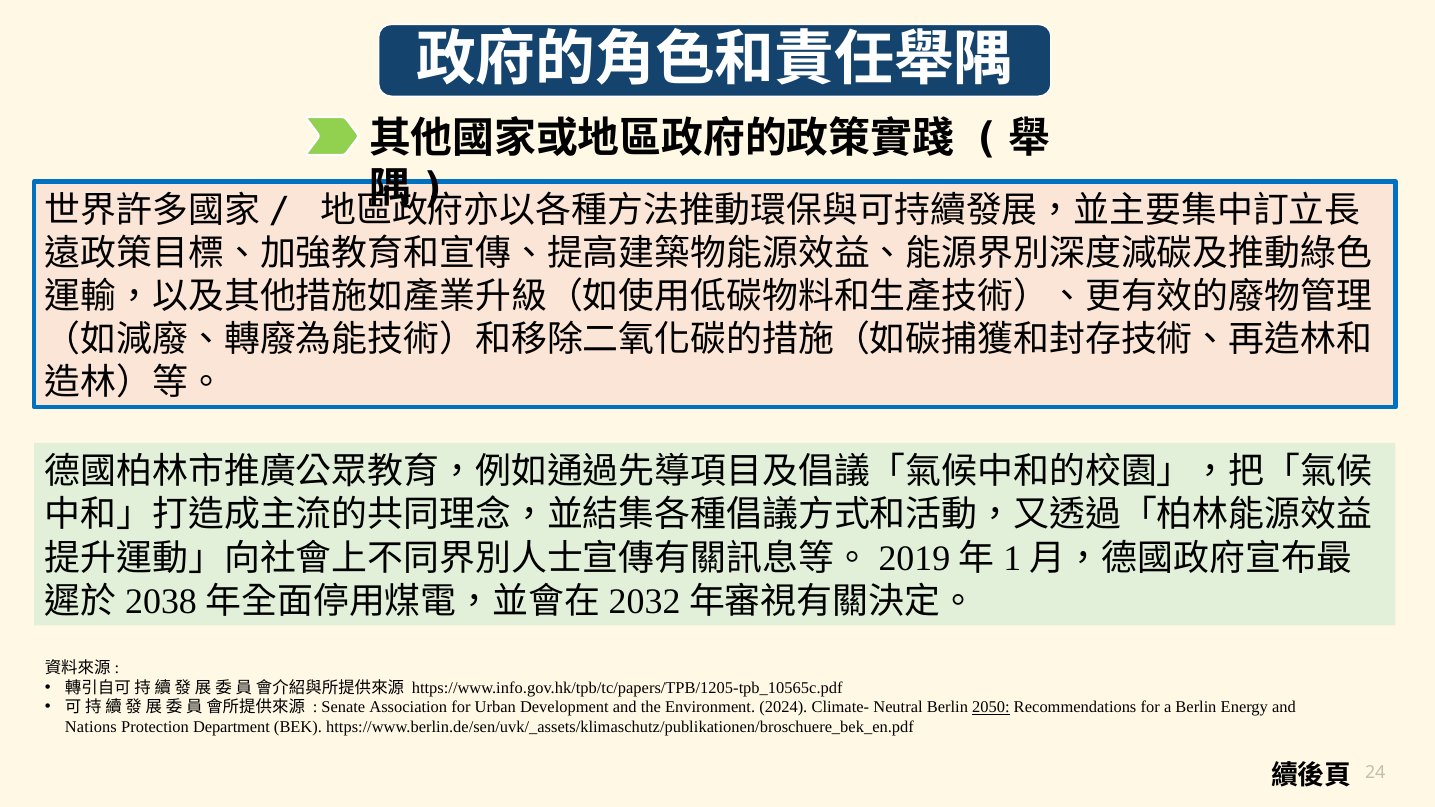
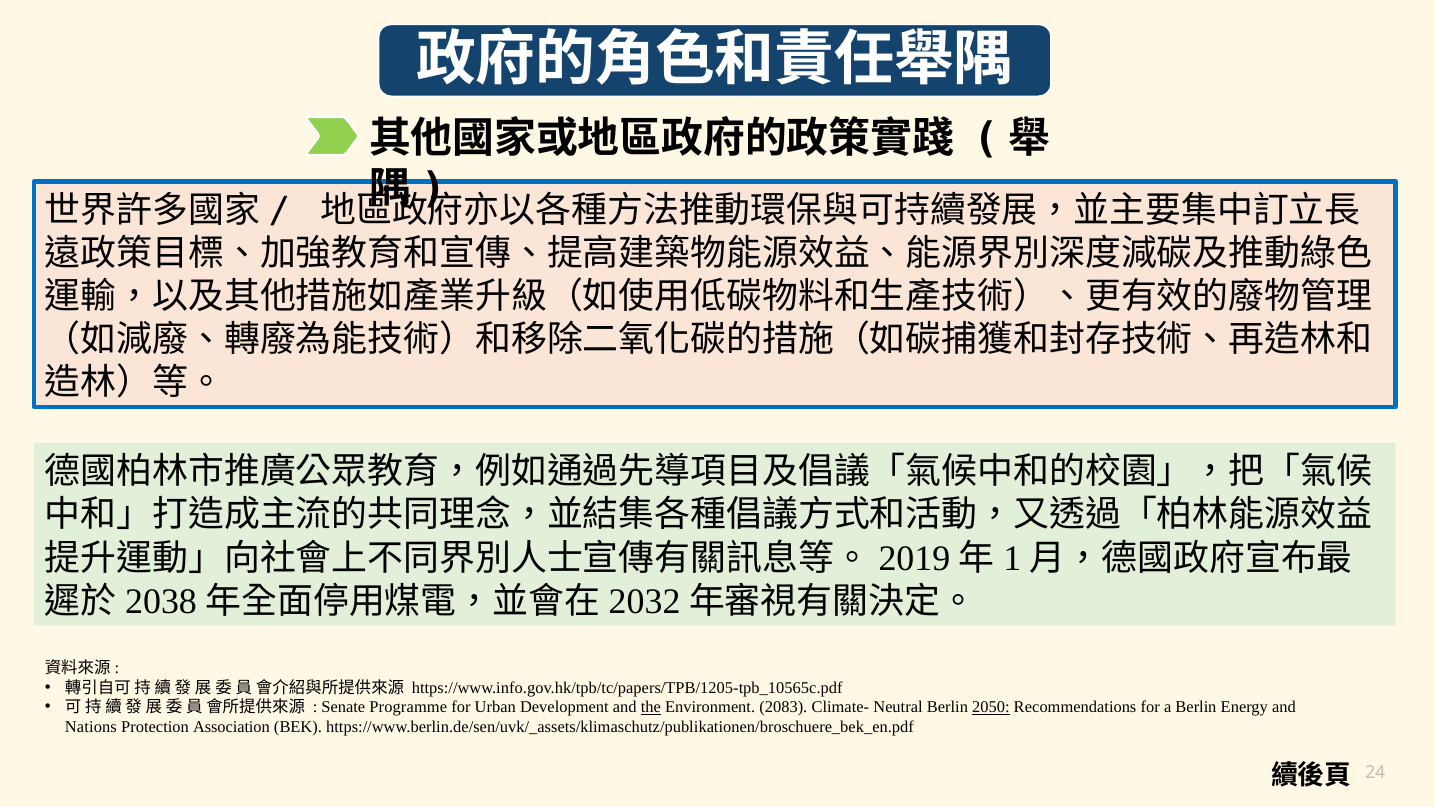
Association: Association -> Programme (408, 708)
the underline: none -> present (651, 708)
2024: 2024 -> 2083 (783, 708)
Department: Department -> Association (231, 727)
